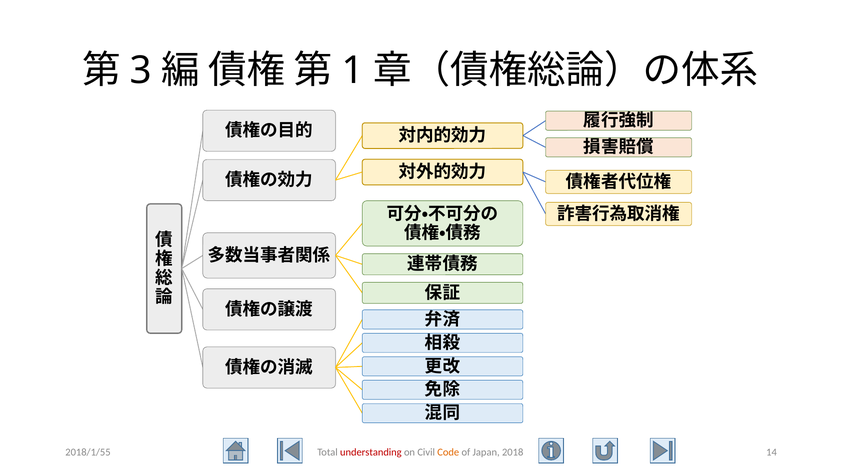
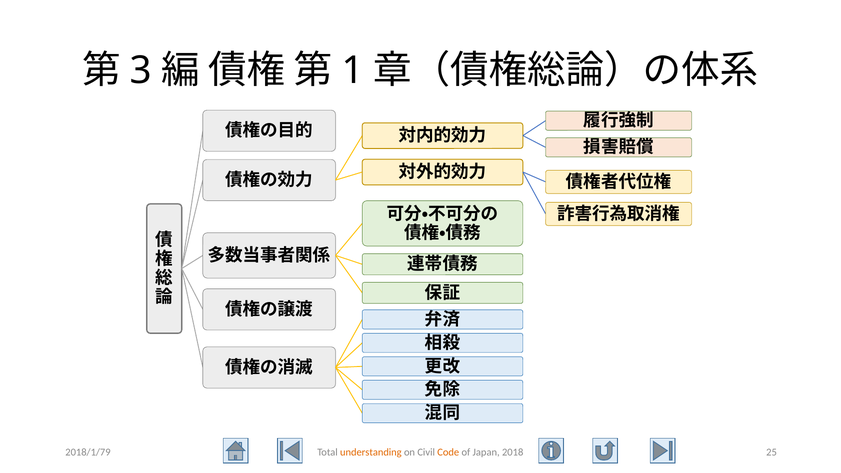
2018/1/55: 2018/1/55 -> 2018/1/79 (88, 452)
understanding colour: red -> orange (371, 452)
14: 14 -> 25 (772, 452)
